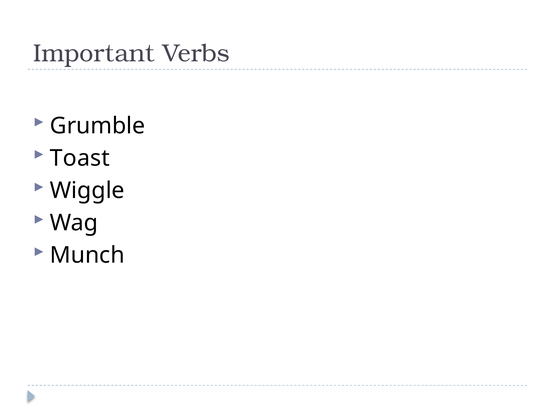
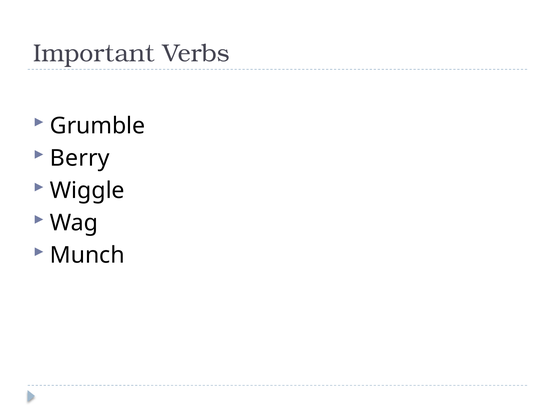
Toast: Toast -> Berry (80, 158)
